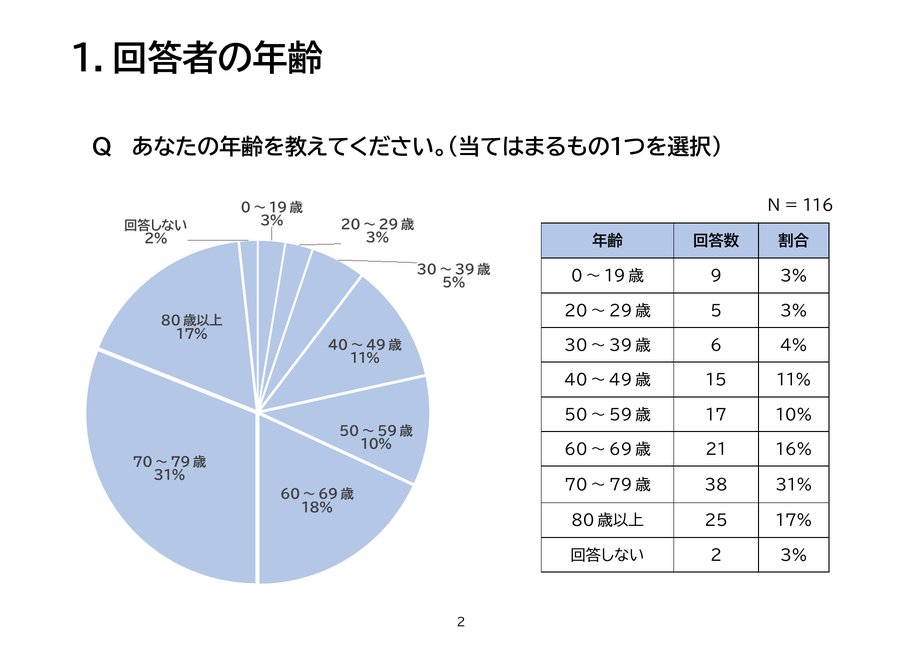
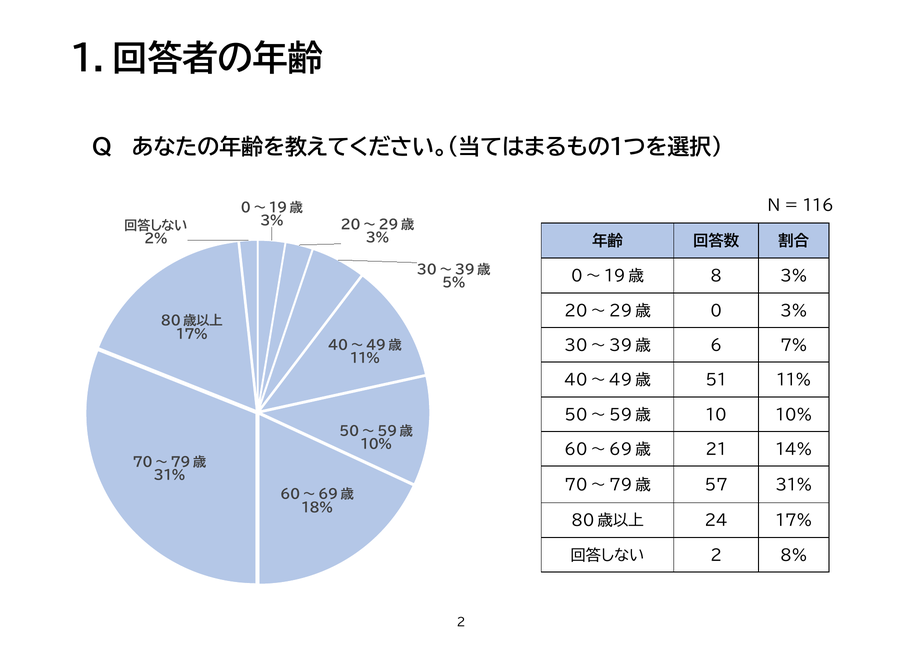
9: 9 -> 8 (716, 276)
5: 5 -> 0 (716, 311)
4%: 4% -> 7% (794, 346)
15: 15 -> 51 (716, 380)
17: 17 -> 10 (716, 415)
16%: 16% -> 14% (794, 450)
38: 38 -> 57 (716, 485)
25: 25 -> 24 (716, 521)
2 3%: 3% -> 8% (794, 556)
